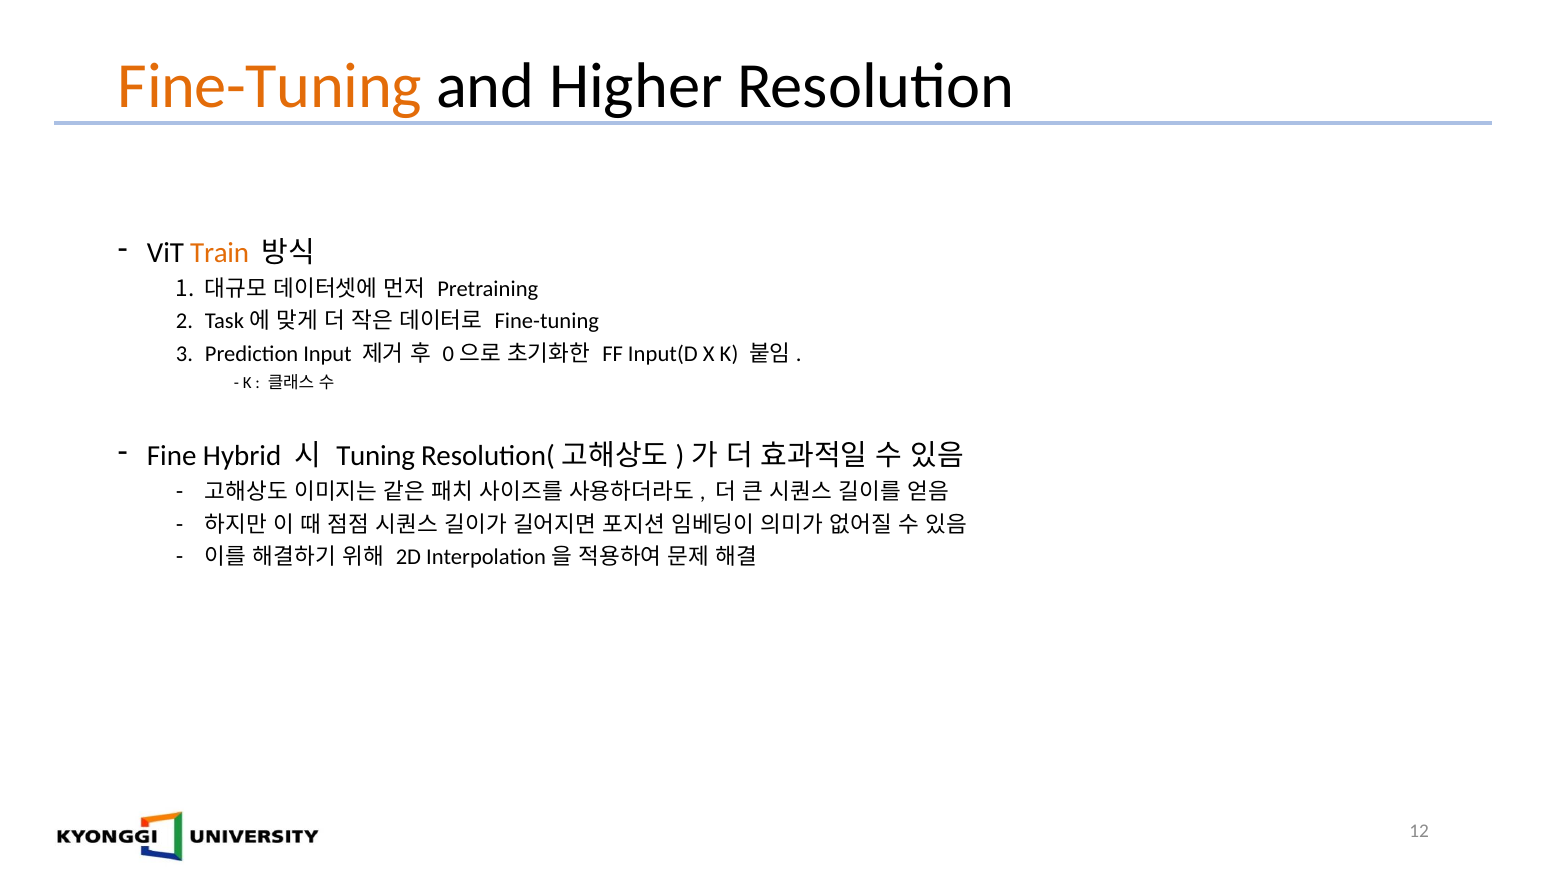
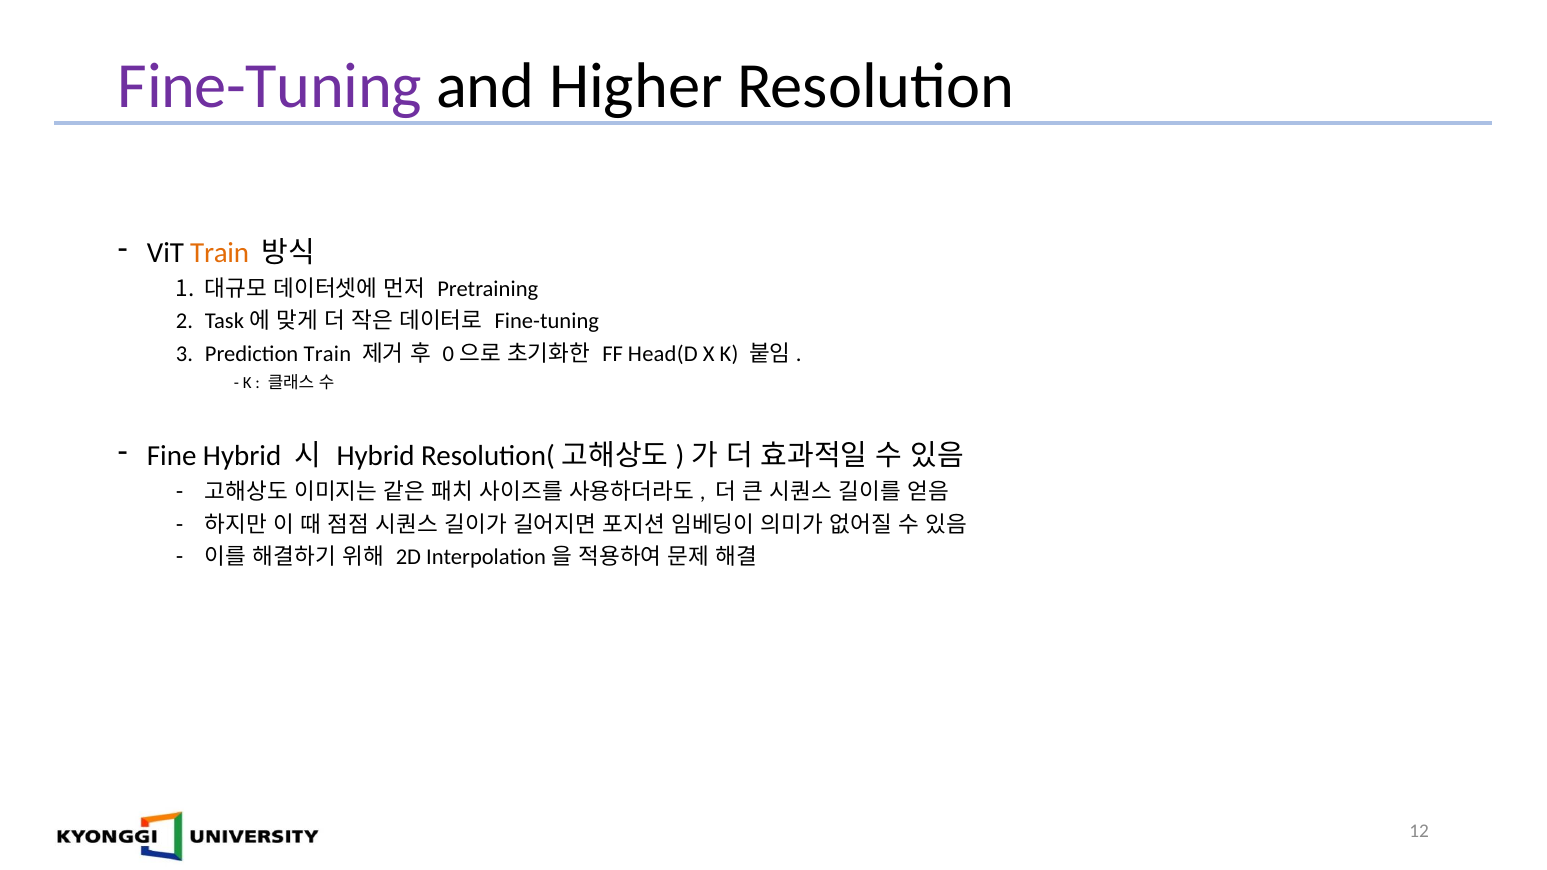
Fine-Tuning colour: orange -> purple (270, 86)
Prediction Input: Input -> Train (327, 354)
Input(D: Input(D -> Head(D (663, 354)
Tuning: Tuning -> Hybrid (376, 456)
